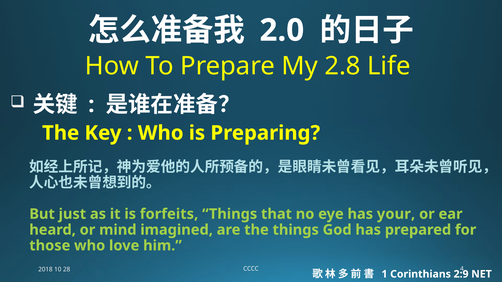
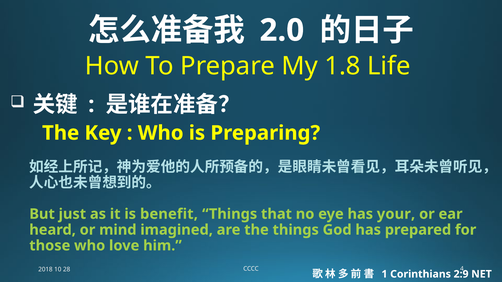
2.8: 2.8 -> 1.8 (342, 66)
forfeits: forfeits -> benefit (169, 214)
